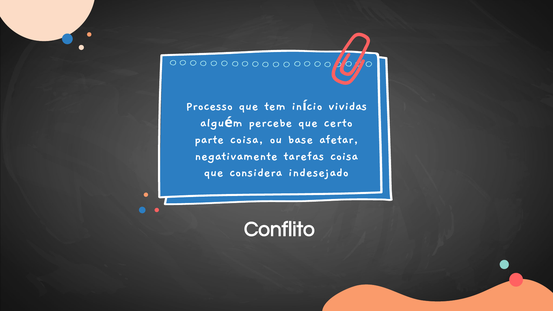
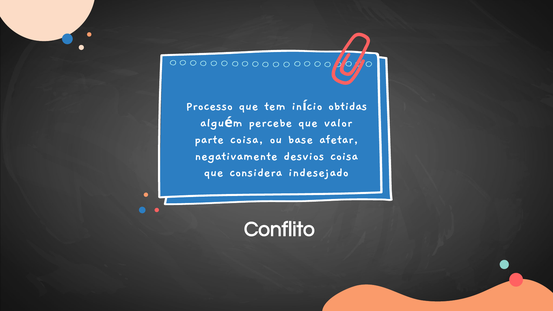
vividas: vividas -> obtidas (348, 106)
certo: certo -> valor (338, 122)
tarefas: tarefas -> desvios (304, 156)
